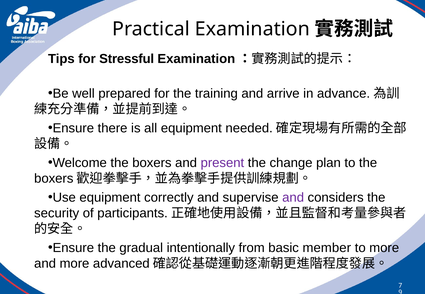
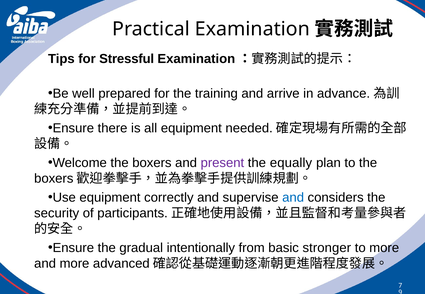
change: change -> equally (291, 163)
and colour: purple -> blue (293, 198)
member: member -> stronger (327, 248)
